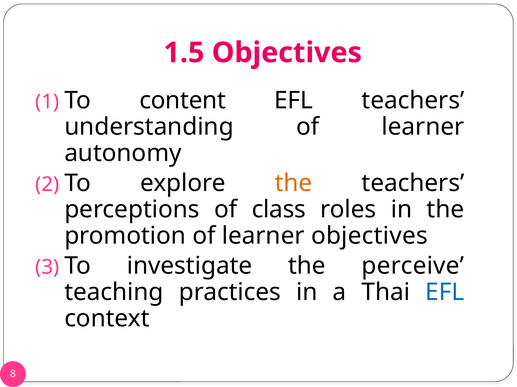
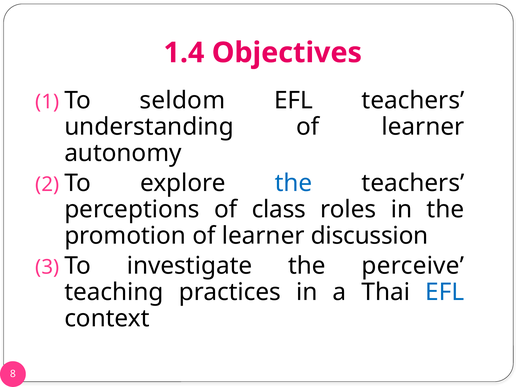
1.5: 1.5 -> 1.4 (184, 53)
content: content -> seldom (182, 101)
the colour: orange -> blue (294, 184)
learner objectives: objectives -> discussion (370, 236)
